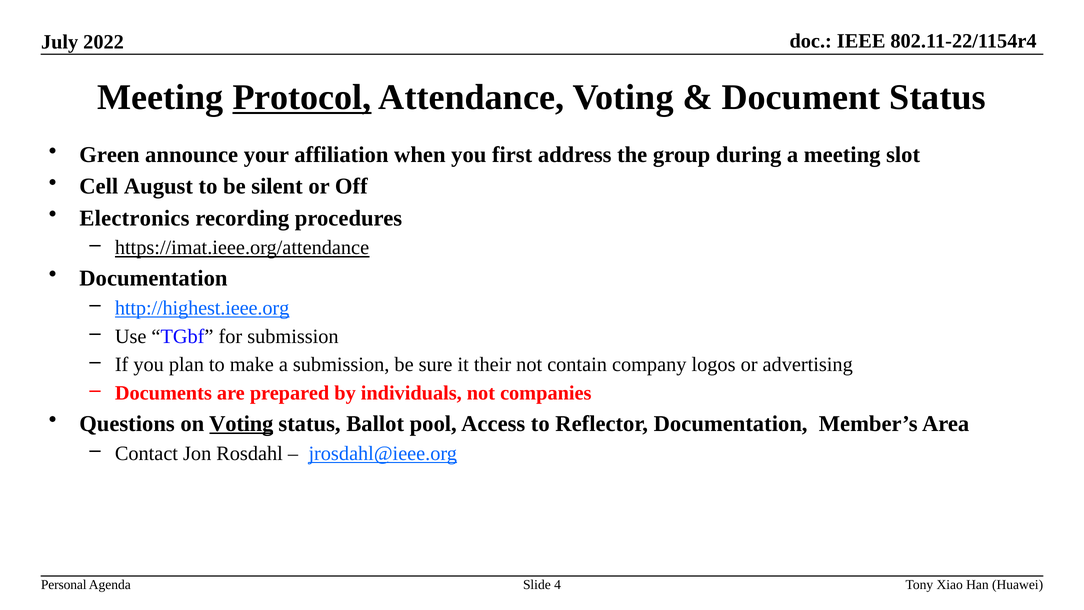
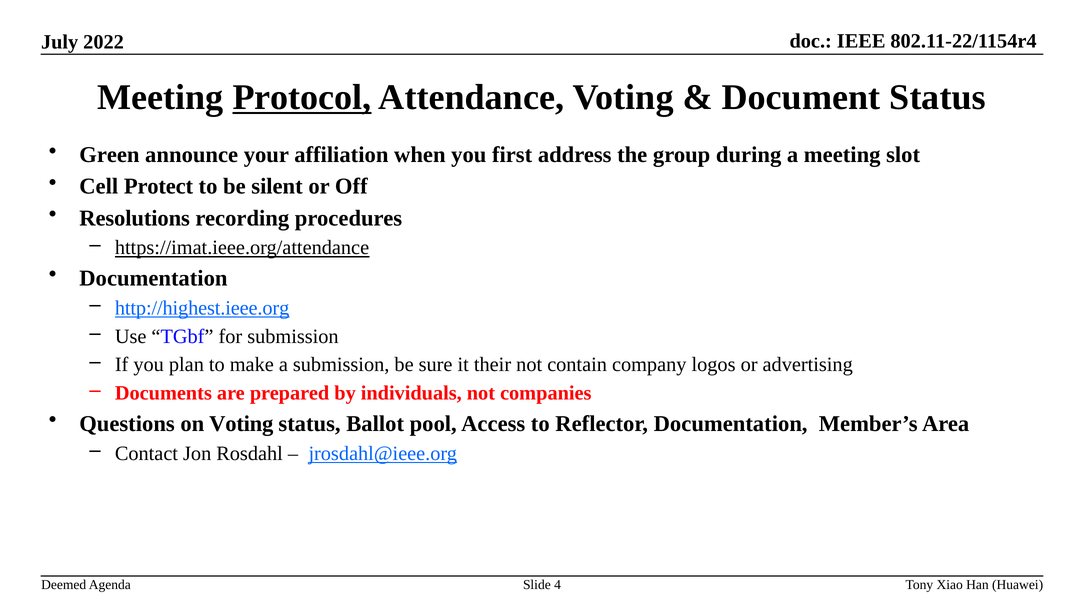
August: August -> Protect (158, 186)
Electronics: Electronics -> Resolutions (135, 218)
Voting underline: present -> none (241, 423)
Personal: Personal -> Deemed (64, 585)
